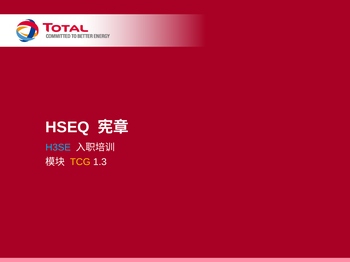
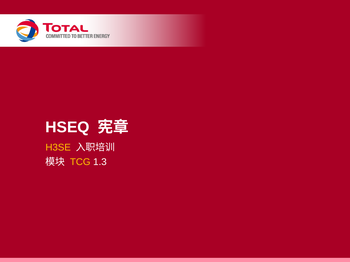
H3SE colour: light blue -> yellow (58, 148)
